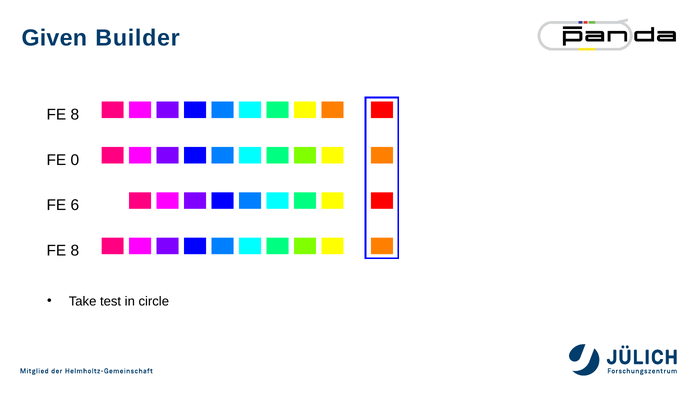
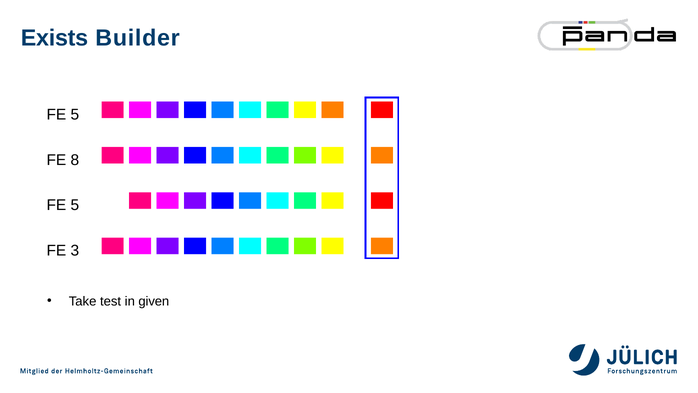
Given: Given -> Exists (54, 38)
8: 8 -> 5 (75, 114)
0: 0 -> 8 (75, 160)
6: 6 -> 5 (75, 205)
8: 8 -> 3 (75, 250)
circle: circle -> given (154, 301)
